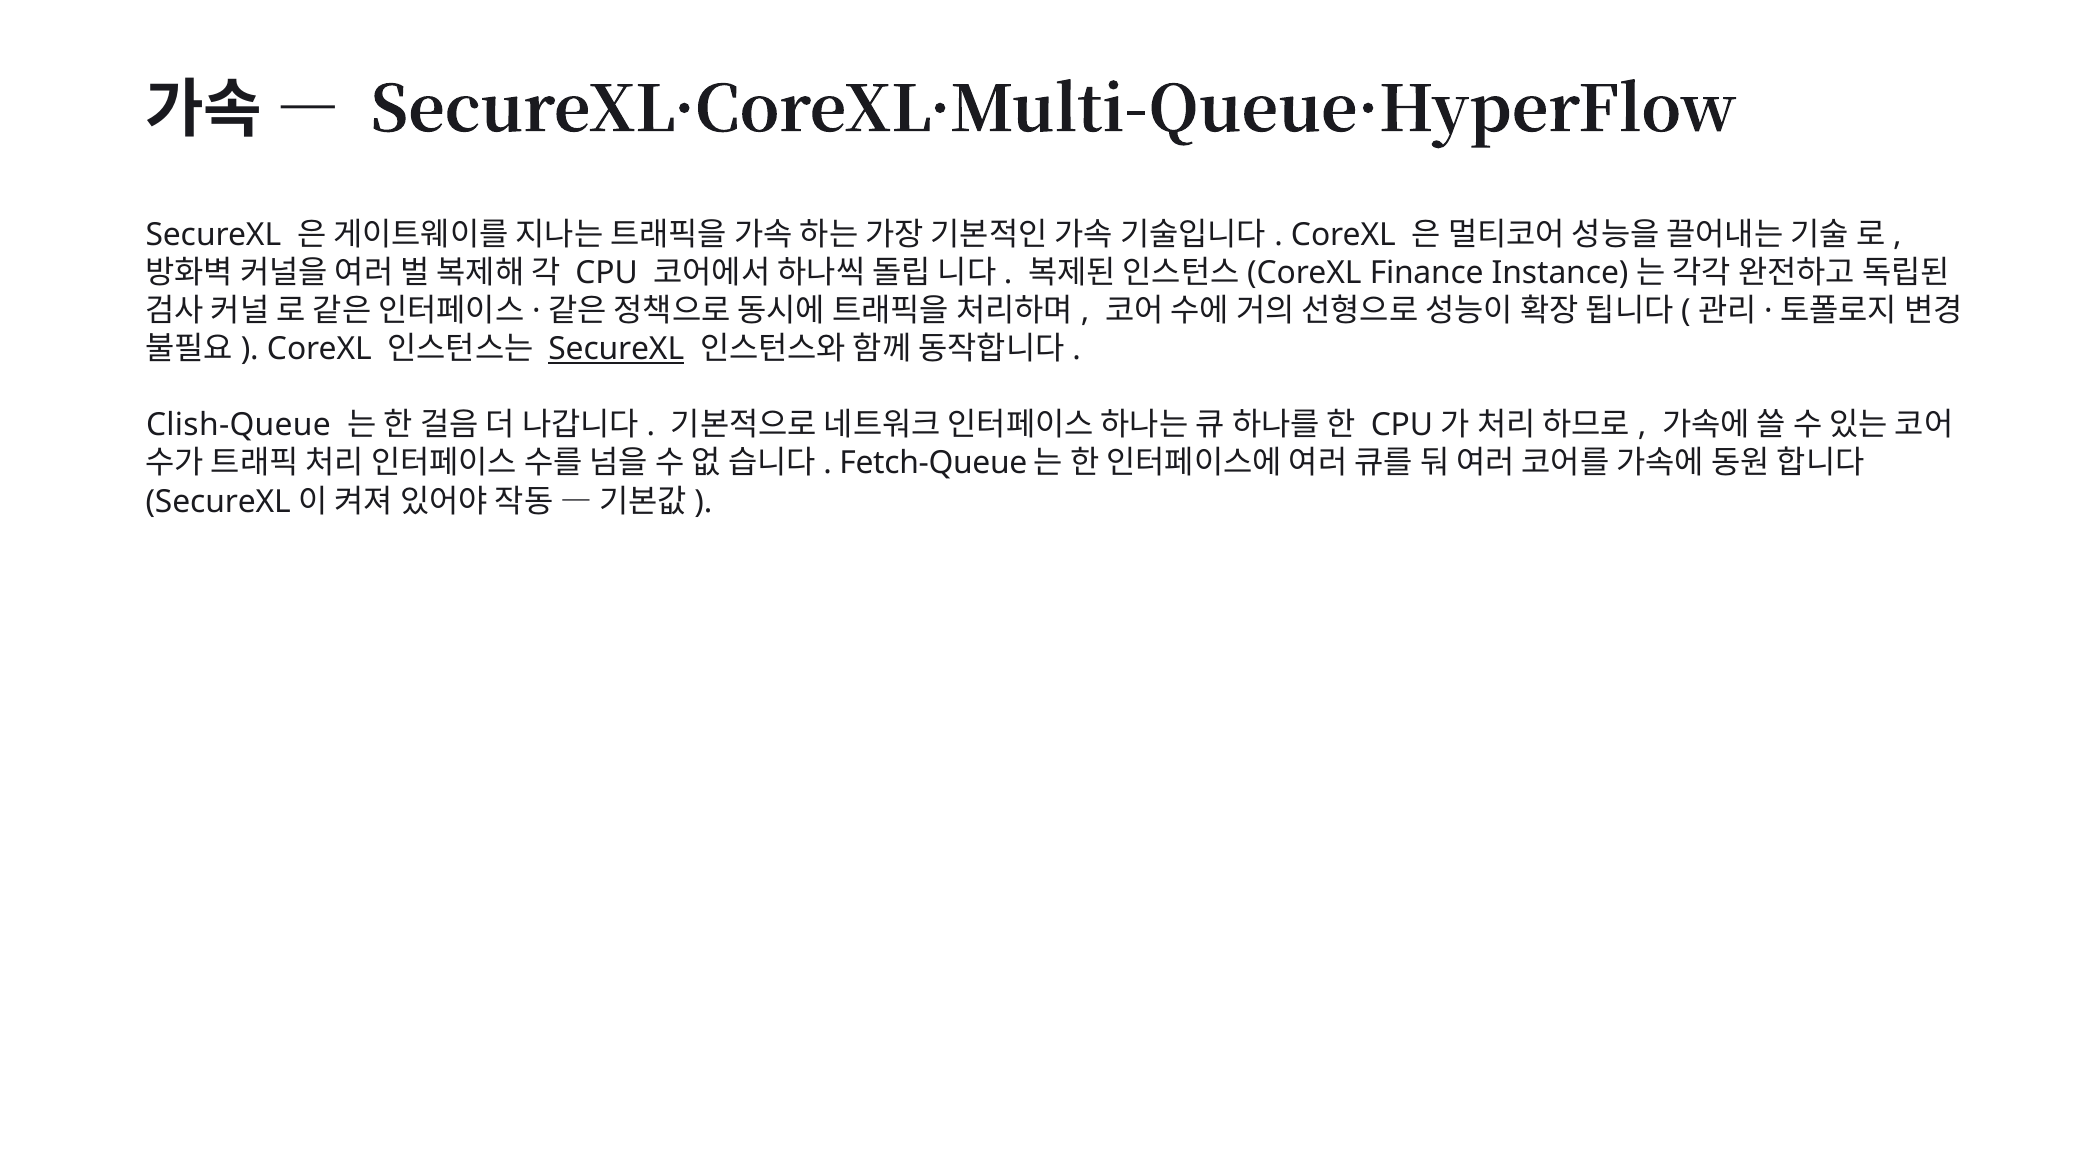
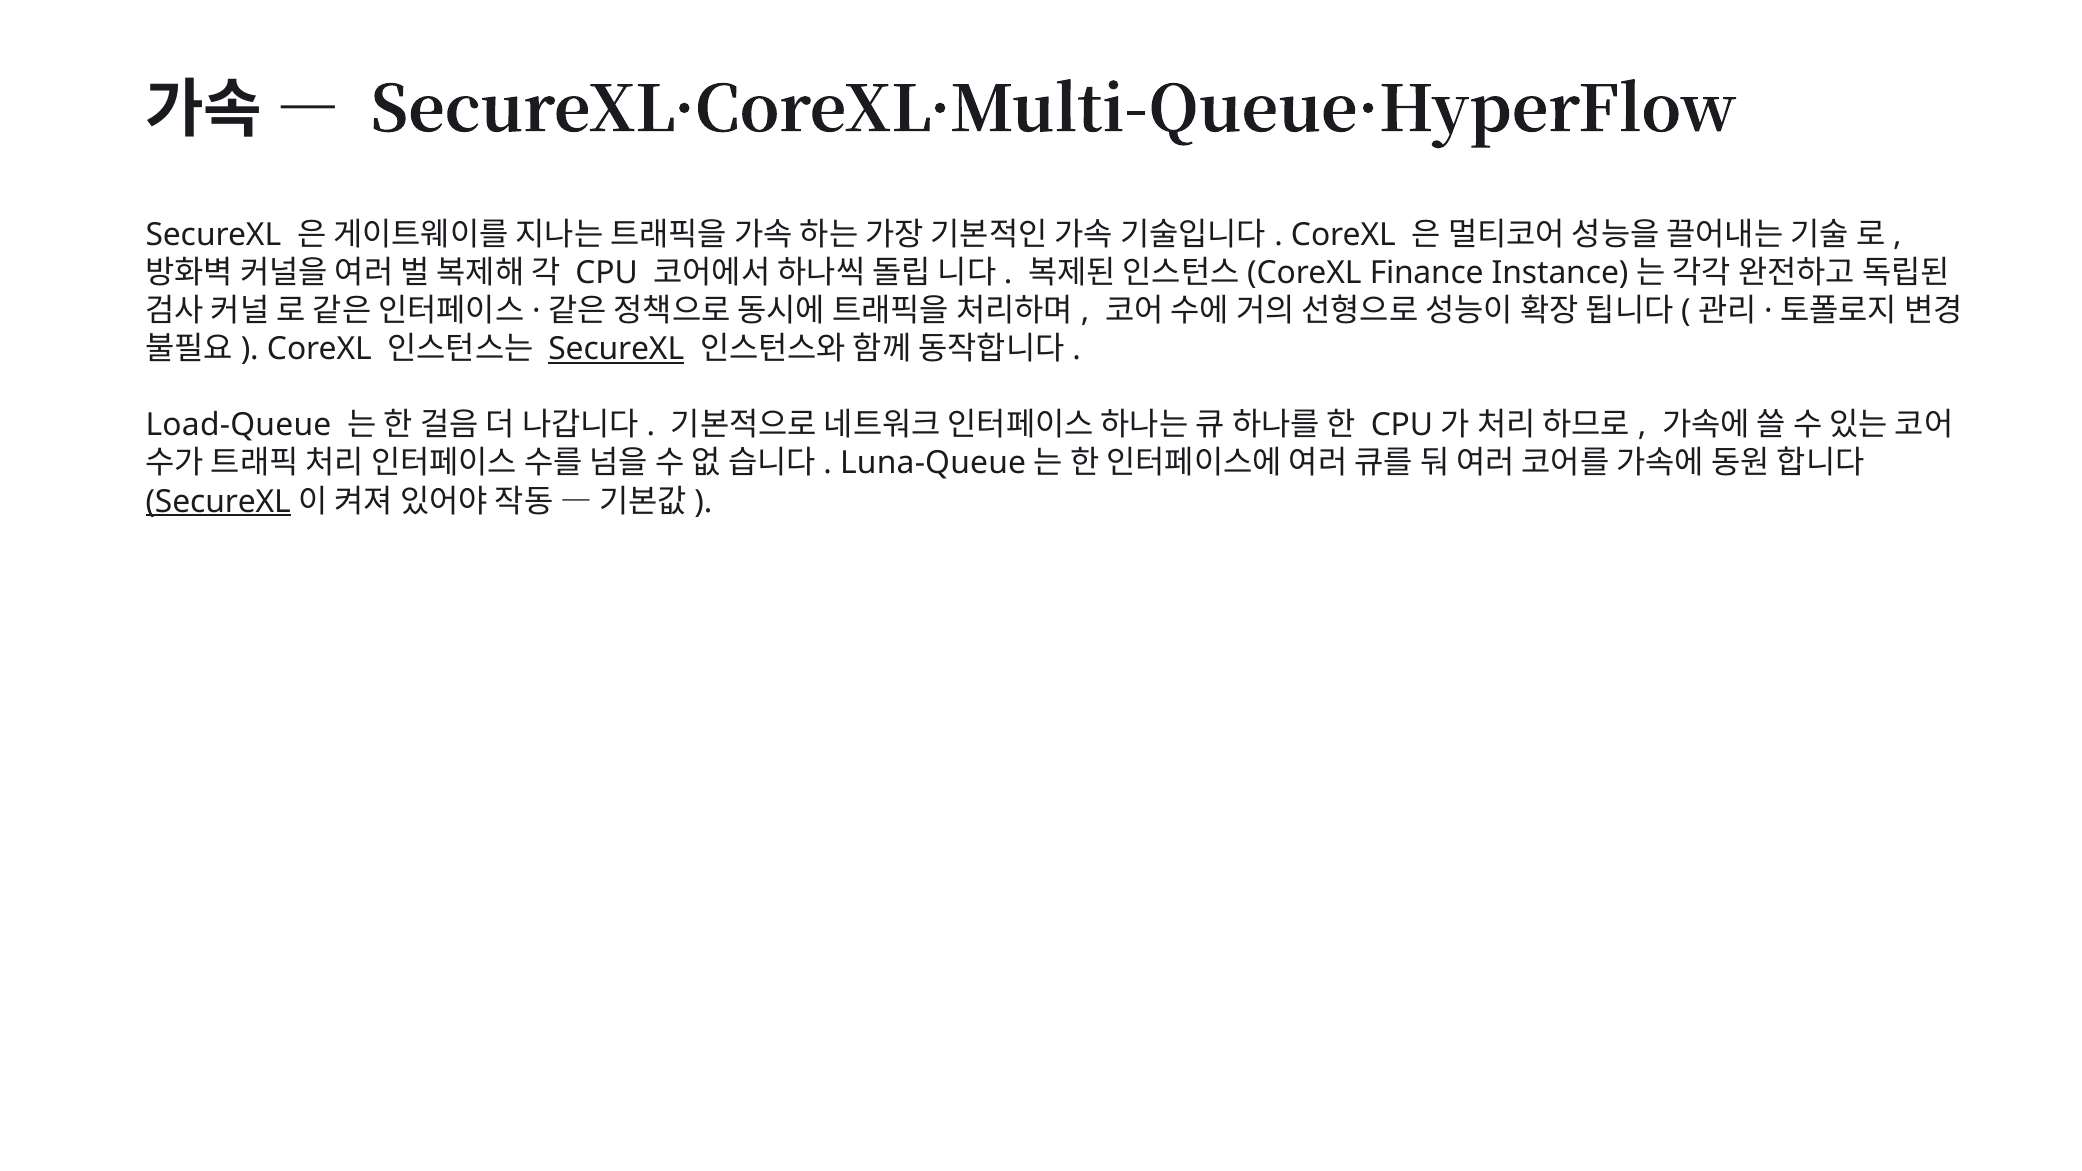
Clish-Queue: Clish-Queue -> Load-Queue (238, 425)
Fetch-Queue: Fetch-Queue -> Luna-Queue (933, 464)
SecureXL underline: none -> present (218, 502)
